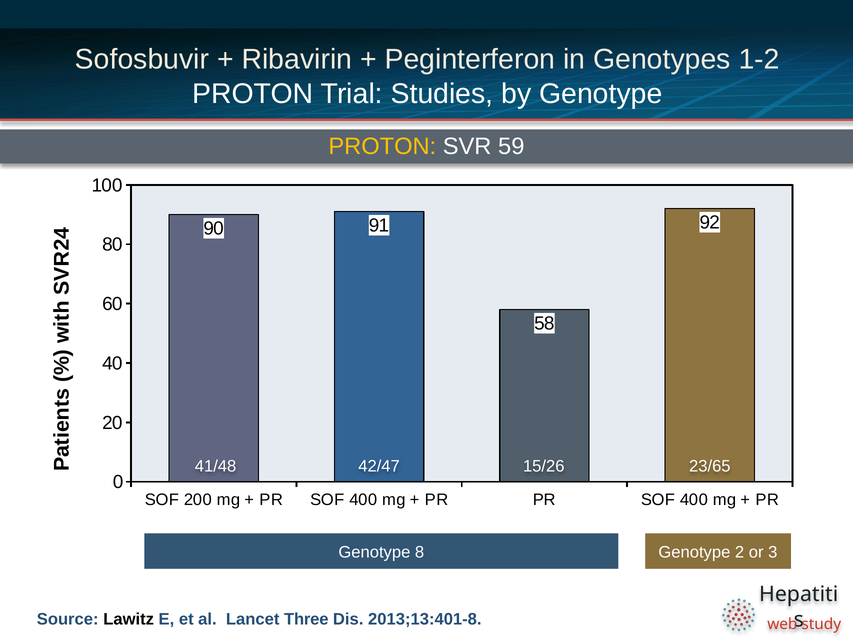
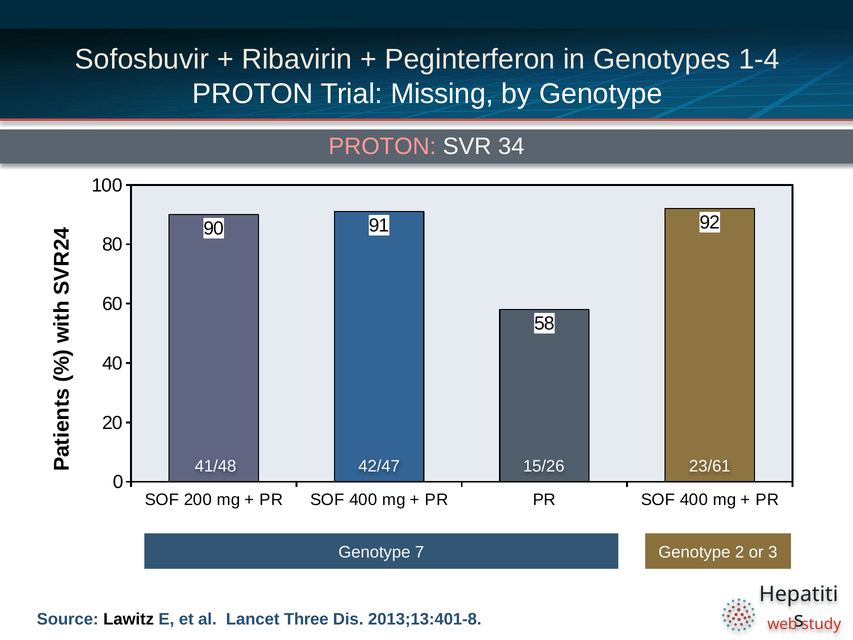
1-2: 1-2 -> 1-4 (759, 60)
Studies: Studies -> Missing (442, 94)
PROTON colour: yellow -> pink (382, 146)
59: 59 -> 34 (511, 146)
23/65: 23/65 -> 23/61 (710, 466)
8: 8 -> 7 (420, 552)
